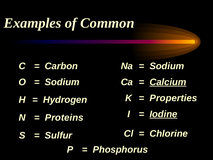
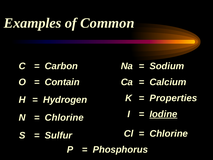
Sodium: Sodium -> Contain (62, 82)
Calcium underline: present -> none (168, 82)
Proteins: Proteins -> Chlorine (64, 117)
